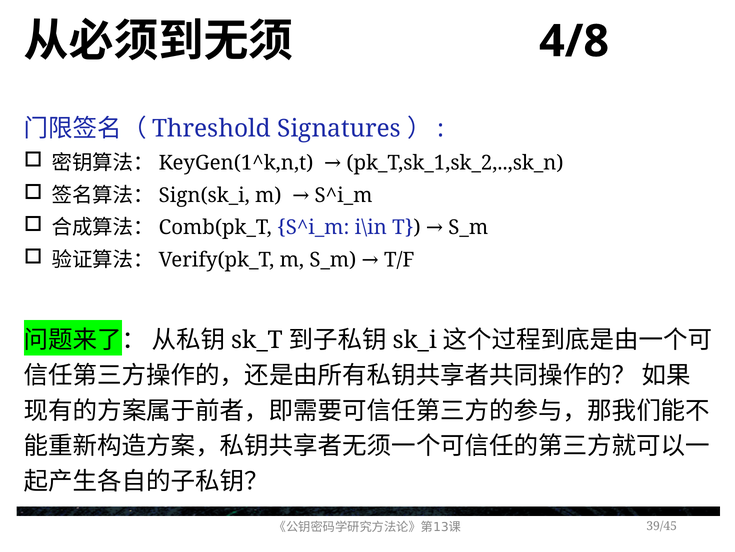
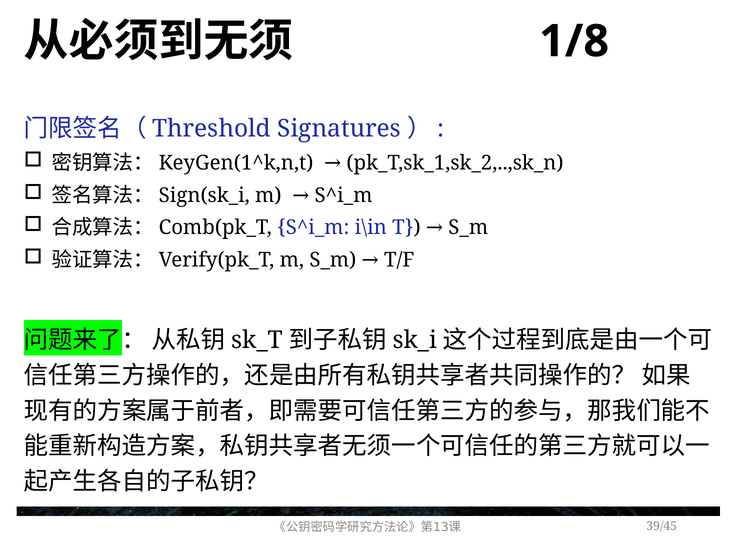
4/8: 4/8 -> 1/8 (574, 41)
